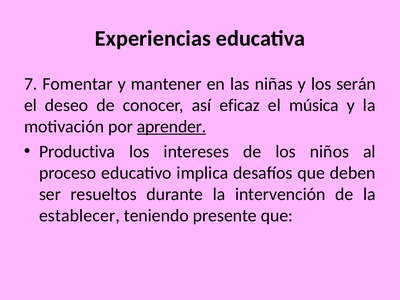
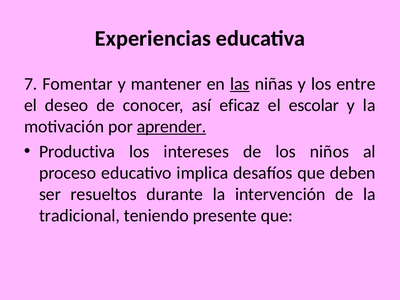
las underline: none -> present (240, 84)
serán: serán -> entre (356, 84)
música: música -> escolar (314, 105)
establecer: establecer -> tradicional (79, 216)
